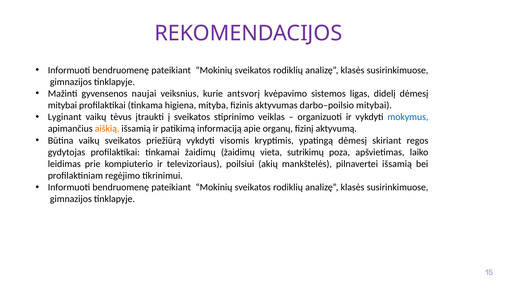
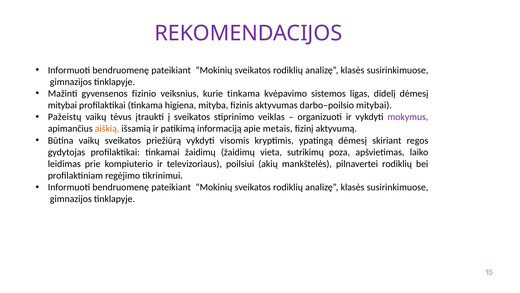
naujai: naujai -> fizinio (144, 93)
kurie antsvorį: antsvorį -> tinkama (244, 93)
Lyginant: Lyginant -> Pažeistų (65, 117)
mokymus colour: blue -> purple (408, 117)
organų: organų -> metais (278, 129)
pilnavertei išsamią: išsamią -> rodiklių (397, 164)
